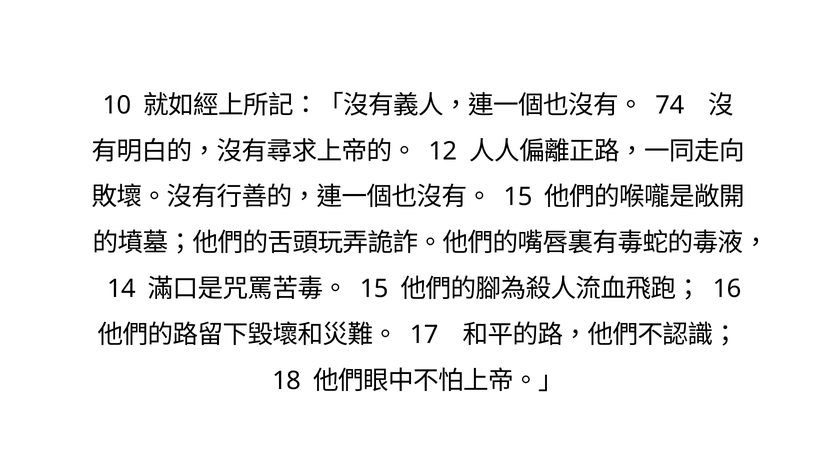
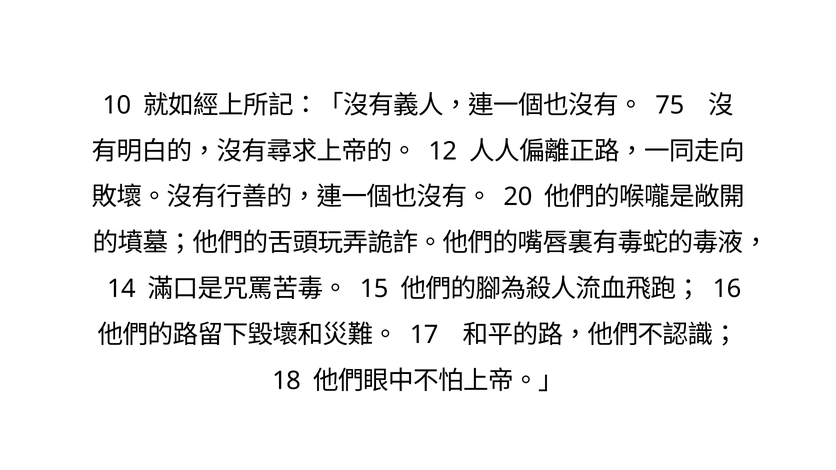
74: 74 -> 75 (670, 105)
15: 15 -> 20 (518, 197)
